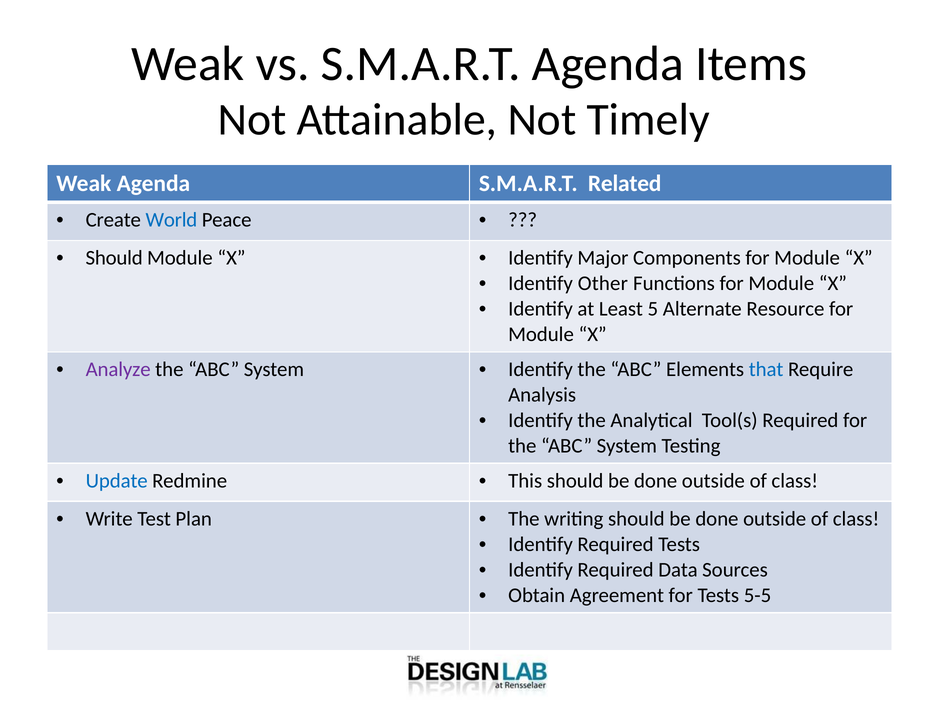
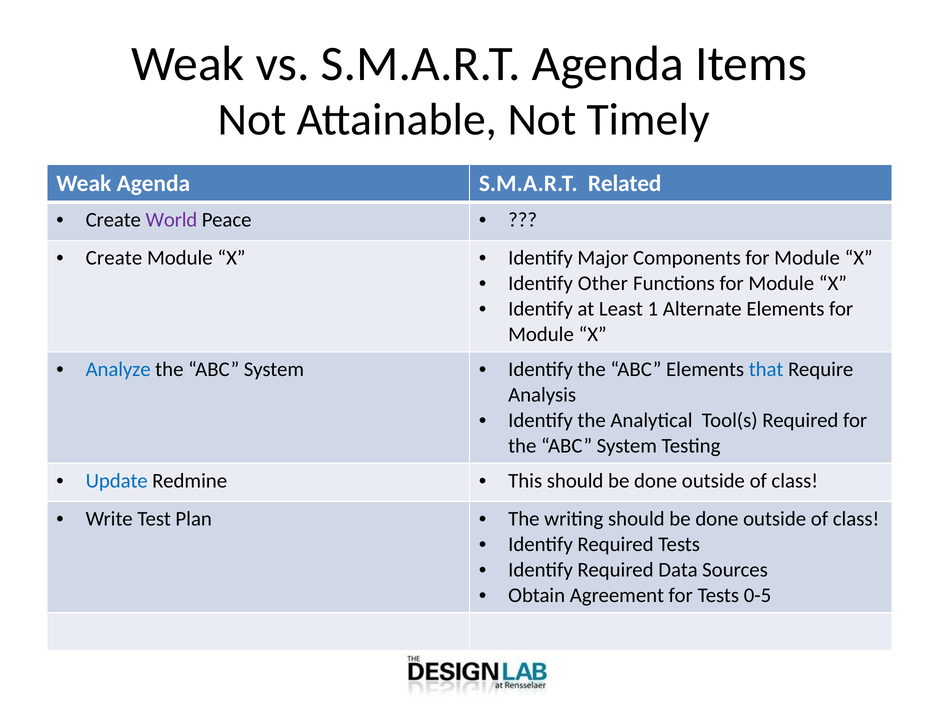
World colour: blue -> purple (171, 220)
Should: Should -> Create (114, 258)
5: 5 -> 1 (653, 309)
Alternate Resource: Resource -> Elements (785, 309)
Analyze colour: purple -> blue (118, 370)
5-5: 5-5 -> 0-5 (758, 596)
